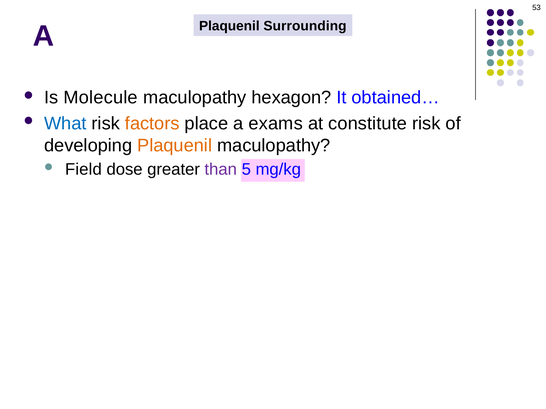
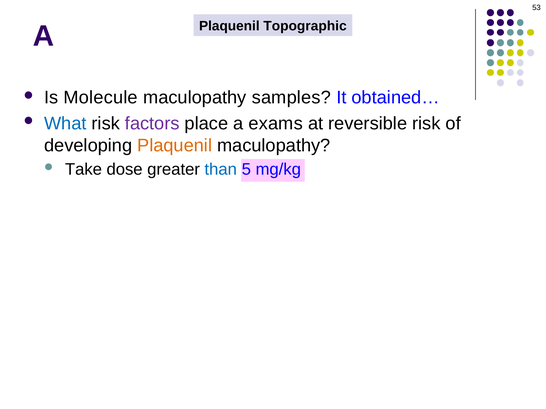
Surrounding: Surrounding -> Topographic (305, 26)
hexagon: hexagon -> samples (291, 98)
factors colour: orange -> purple (152, 124)
constitute: constitute -> reversible (368, 124)
Field: Field -> Take (83, 170)
than colour: purple -> blue (221, 170)
